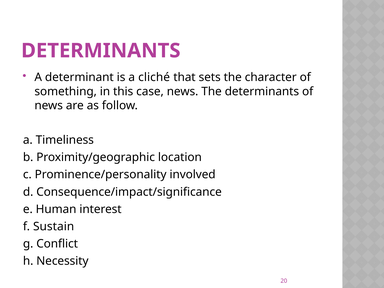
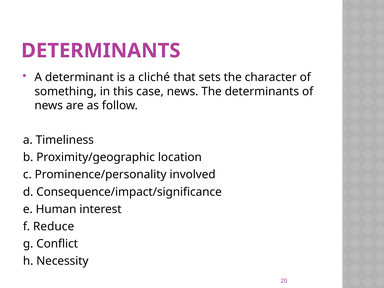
Sustain: Sustain -> Reduce (54, 226)
